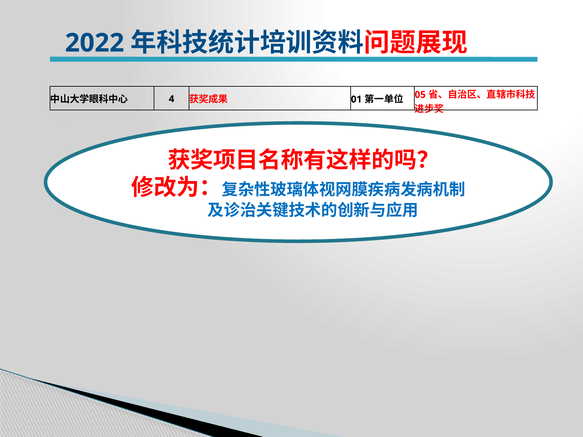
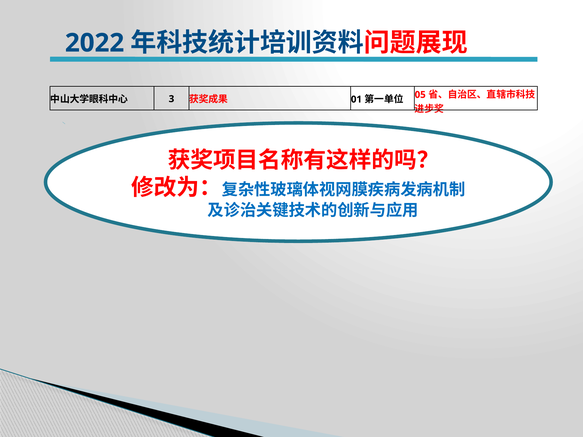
4: 4 -> 3 (171, 99)
